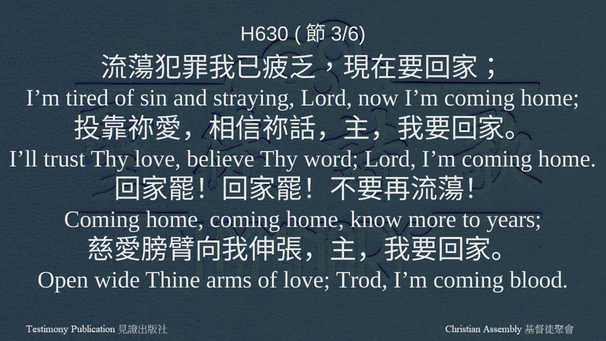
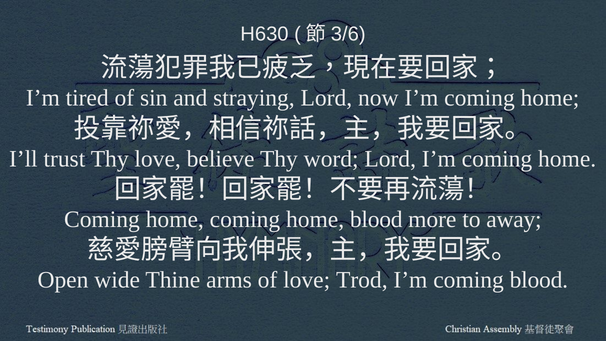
home know: know -> blood (376, 219)
years: years -> away (514, 219)
